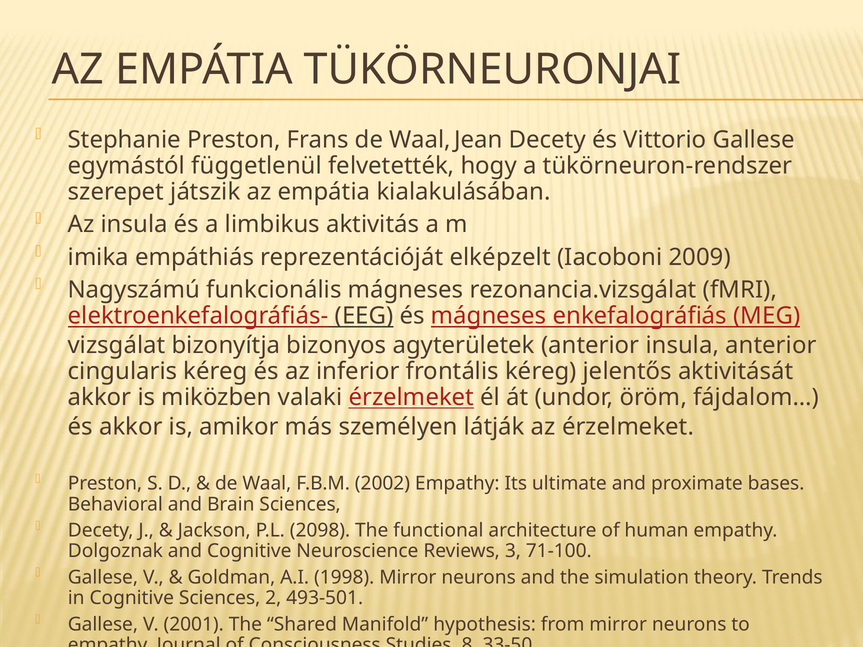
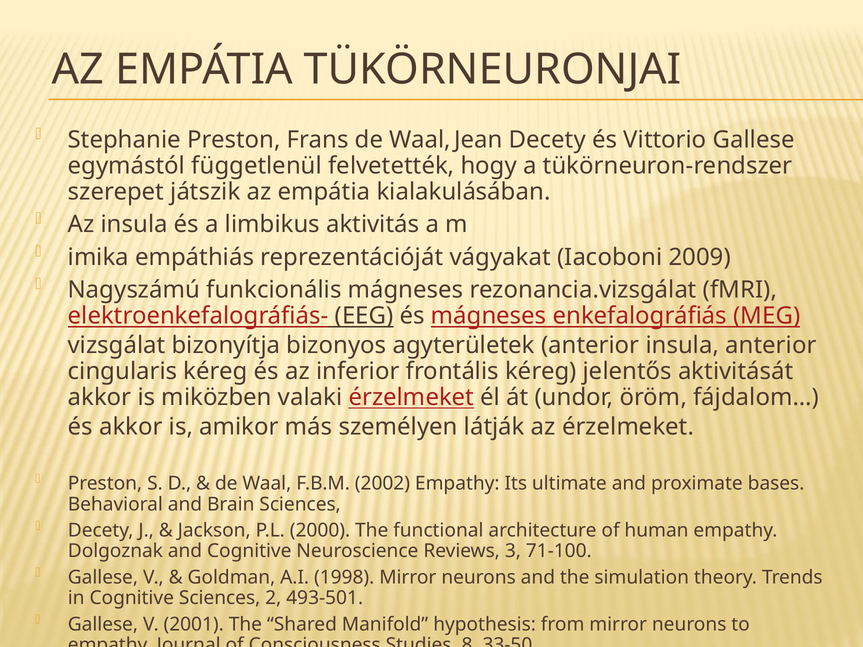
elképzelt: elképzelt -> vágyakat (500, 257)
2098: 2098 -> 2000 (320, 531)
